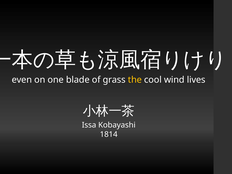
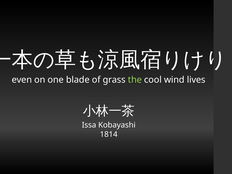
the colour: yellow -> light green (135, 80)
